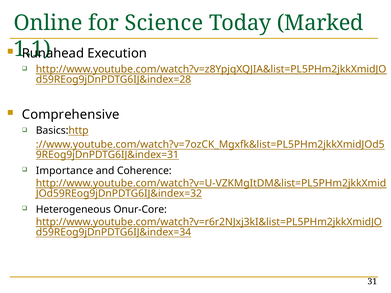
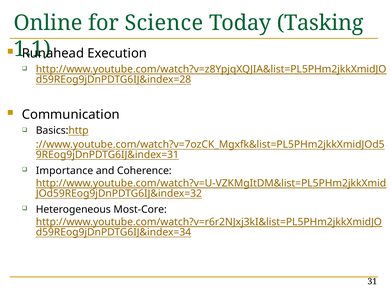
Marked: Marked -> Tasking (320, 23)
Comprehensive: Comprehensive -> Communication (71, 115)
Onur-Core: Onur-Core -> Most-Core (140, 210)
